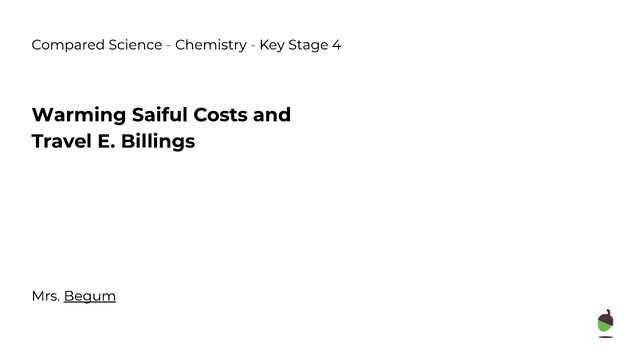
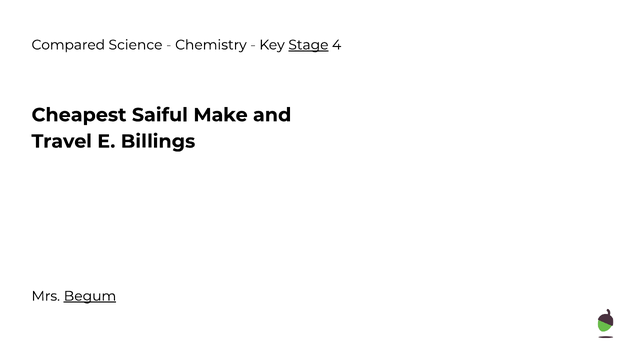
Stage underline: none -> present (308, 45)
Warming: Warming -> Cheapest (79, 115)
Costs: Costs -> Make (221, 115)
